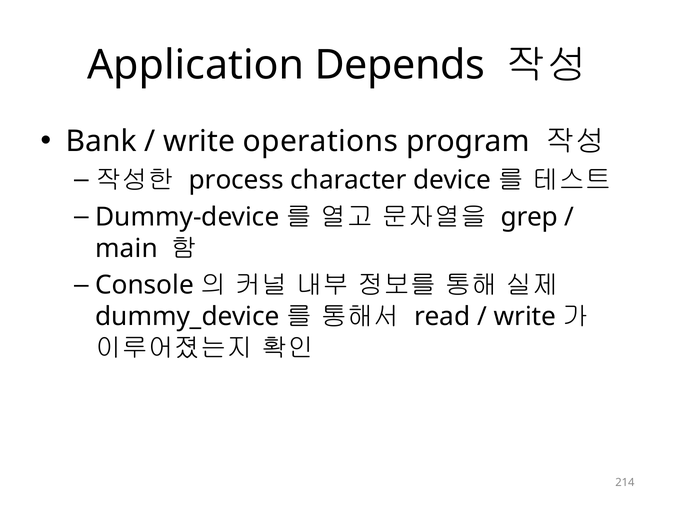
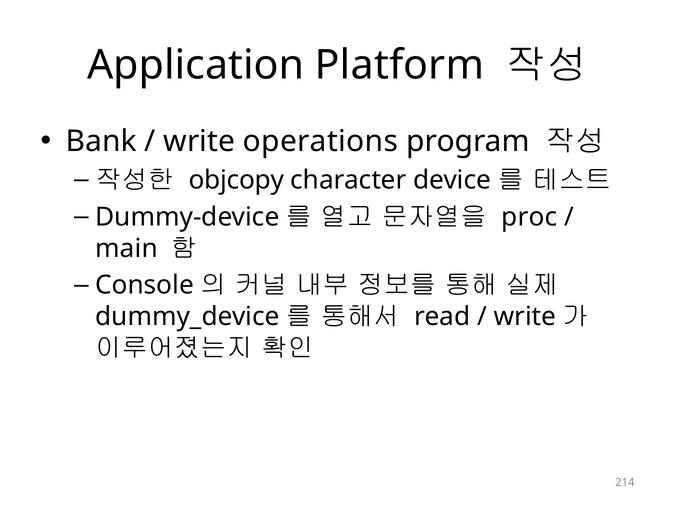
Depends: Depends -> Platform (400, 65)
process: process -> objcopy (236, 180)
grep: grep -> proc (529, 217)
